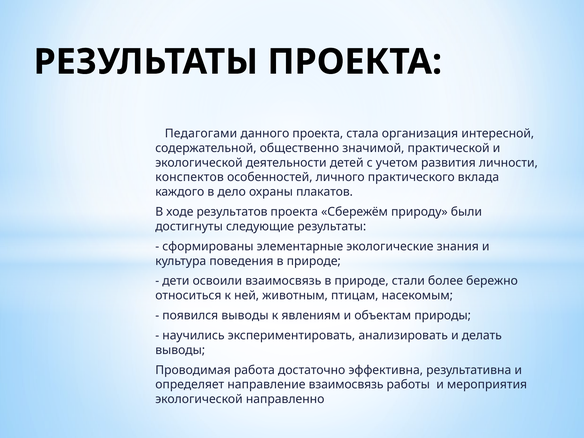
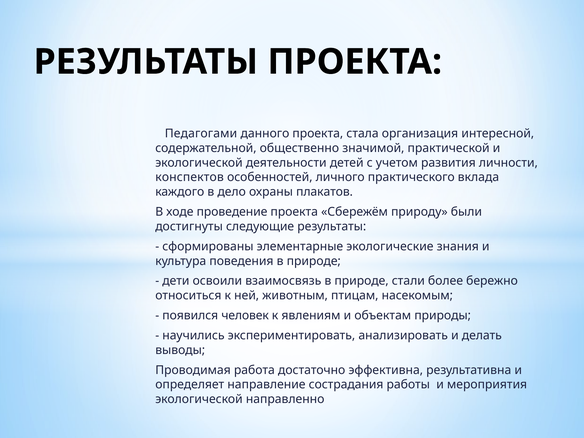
результатов: результатов -> проведение (232, 212)
появился выводы: выводы -> человек (245, 316)
направление взаимосвязь: взаимосвязь -> сострадания (346, 385)
